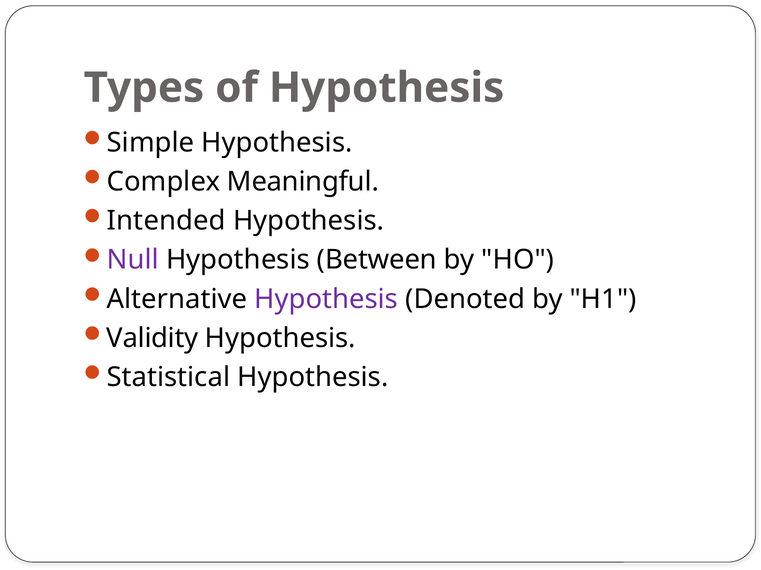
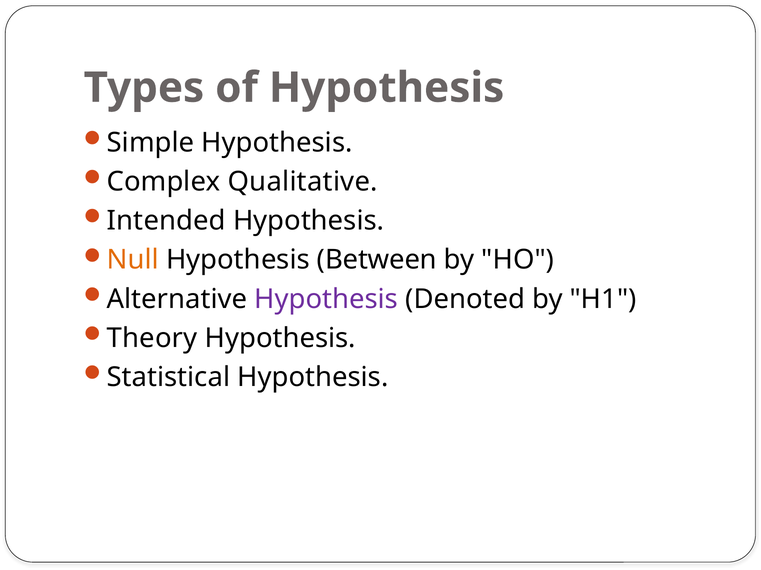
Meaningful: Meaningful -> Qualitative (303, 182)
Null colour: purple -> orange (133, 260)
Validity: Validity -> Theory (152, 339)
